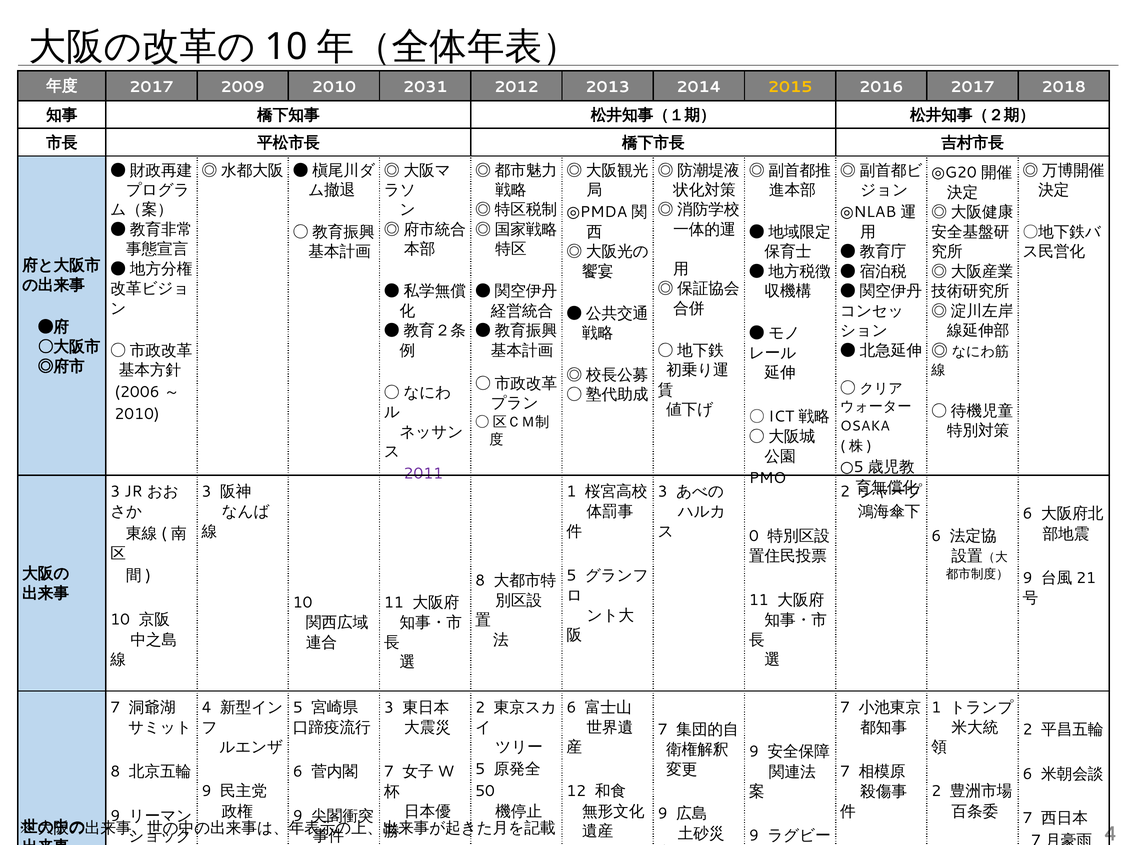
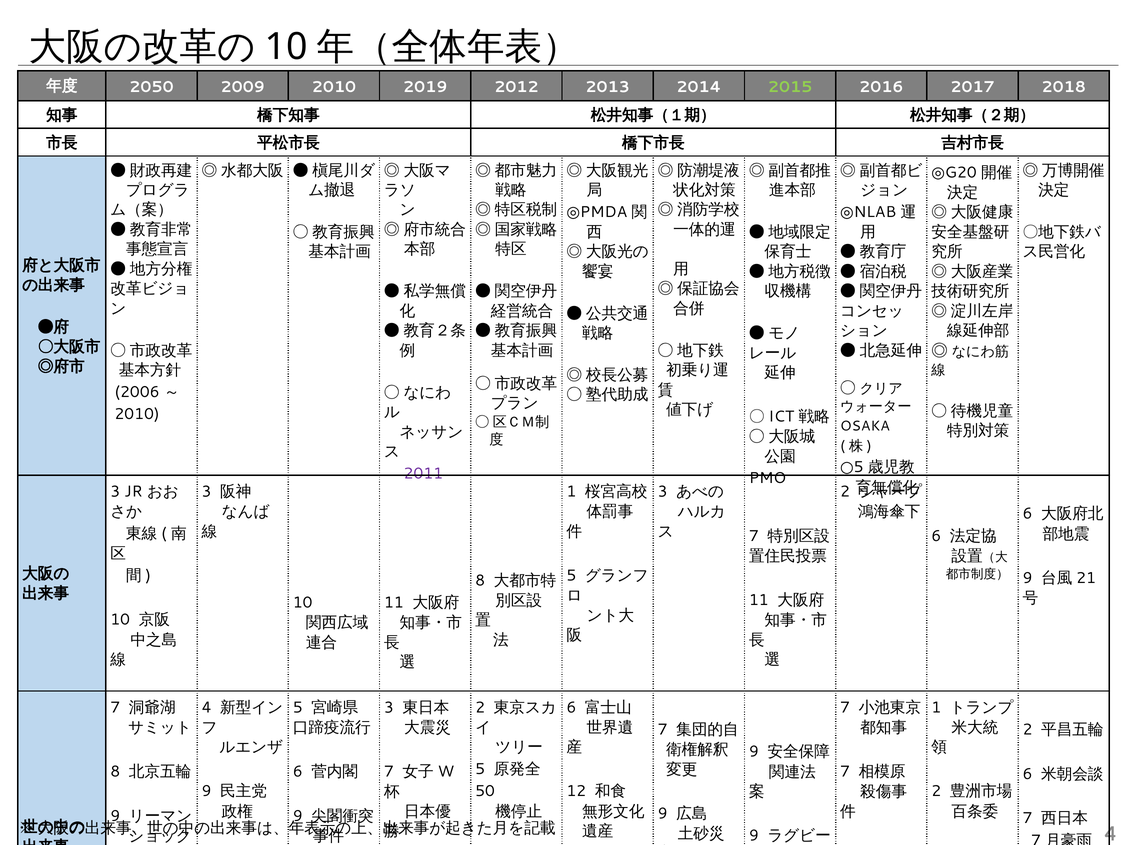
2017: 2017 -> 2050 (152, 87)
2031: 2031 -> 2019 (425, 87)
2015 colour: yellow -> light green (790, 87)
0: 0 -> 7 (754, 536)
